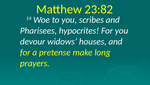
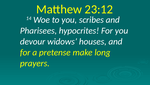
23:82: 23:82 -> 23:12 (99, 9)
